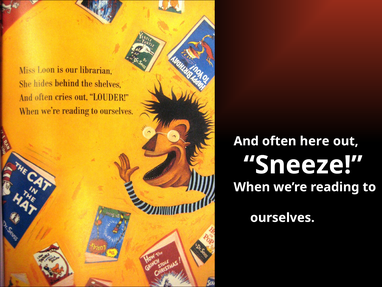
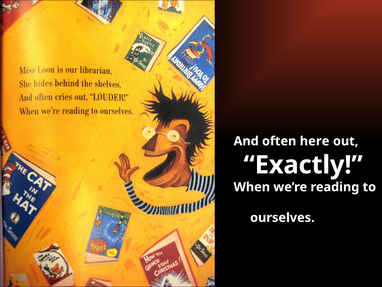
Sneeze: Sneeze -> Exactly (303, 165)
